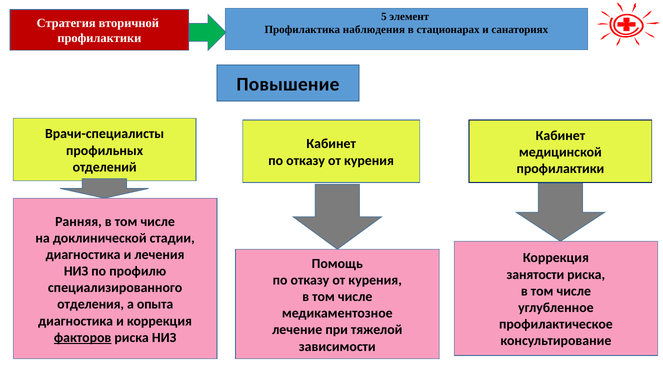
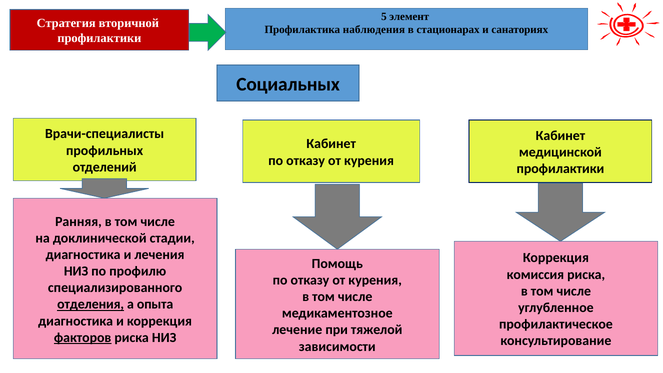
Повышение: Повышение -> Социальных (288, 84)
занятости: занятости -> комиссия (535, 274)
отделения underline: none -> present (91, 304)
